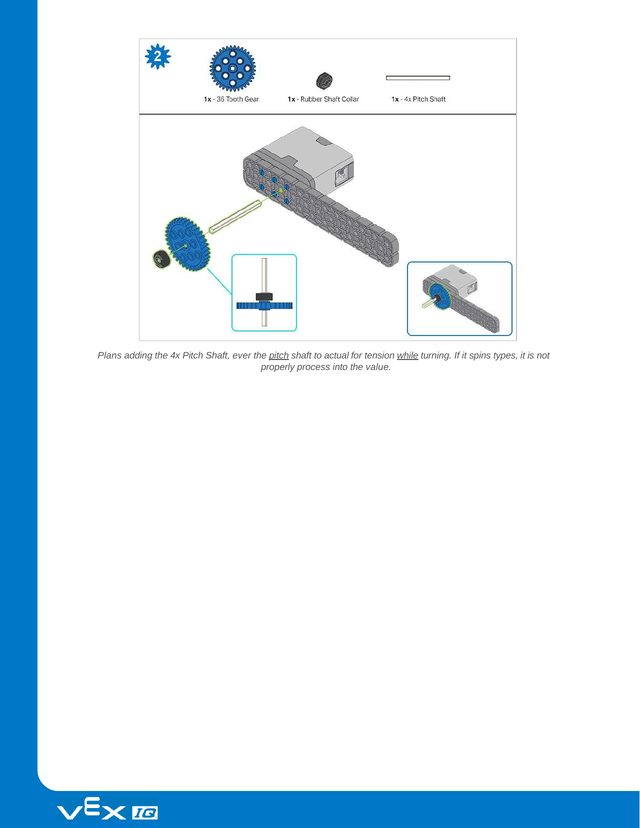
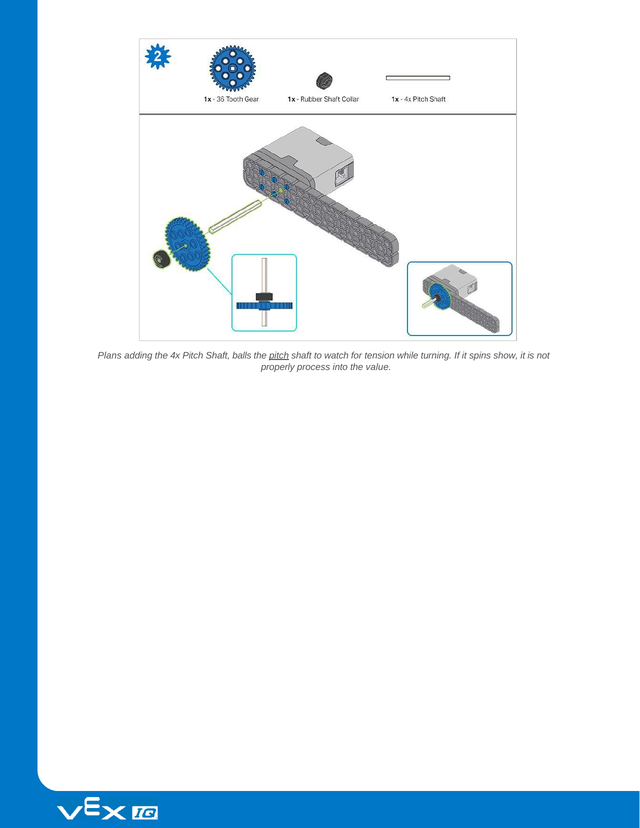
ever: ever -> balls (242, 356)
actual: actual -> watch (336, 356)
while underline: present -> none (408, 356)
types: types -> show (506, 356)
